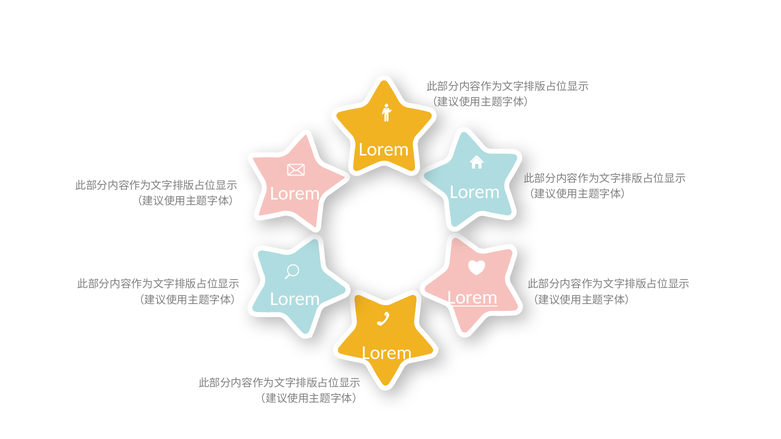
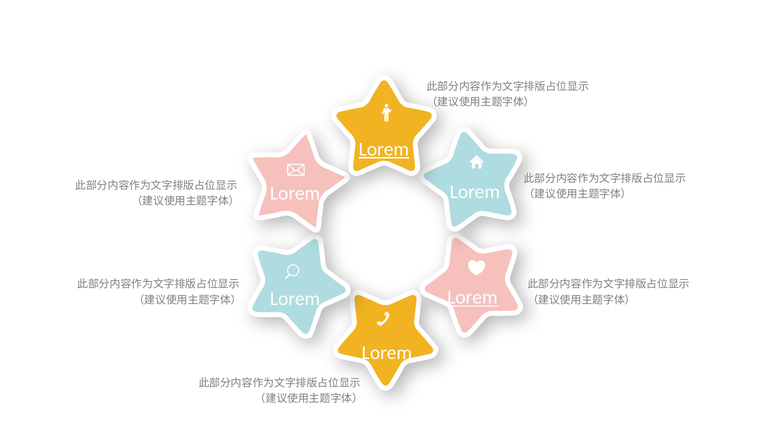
Lorem underline: none -> present (384, 150)
